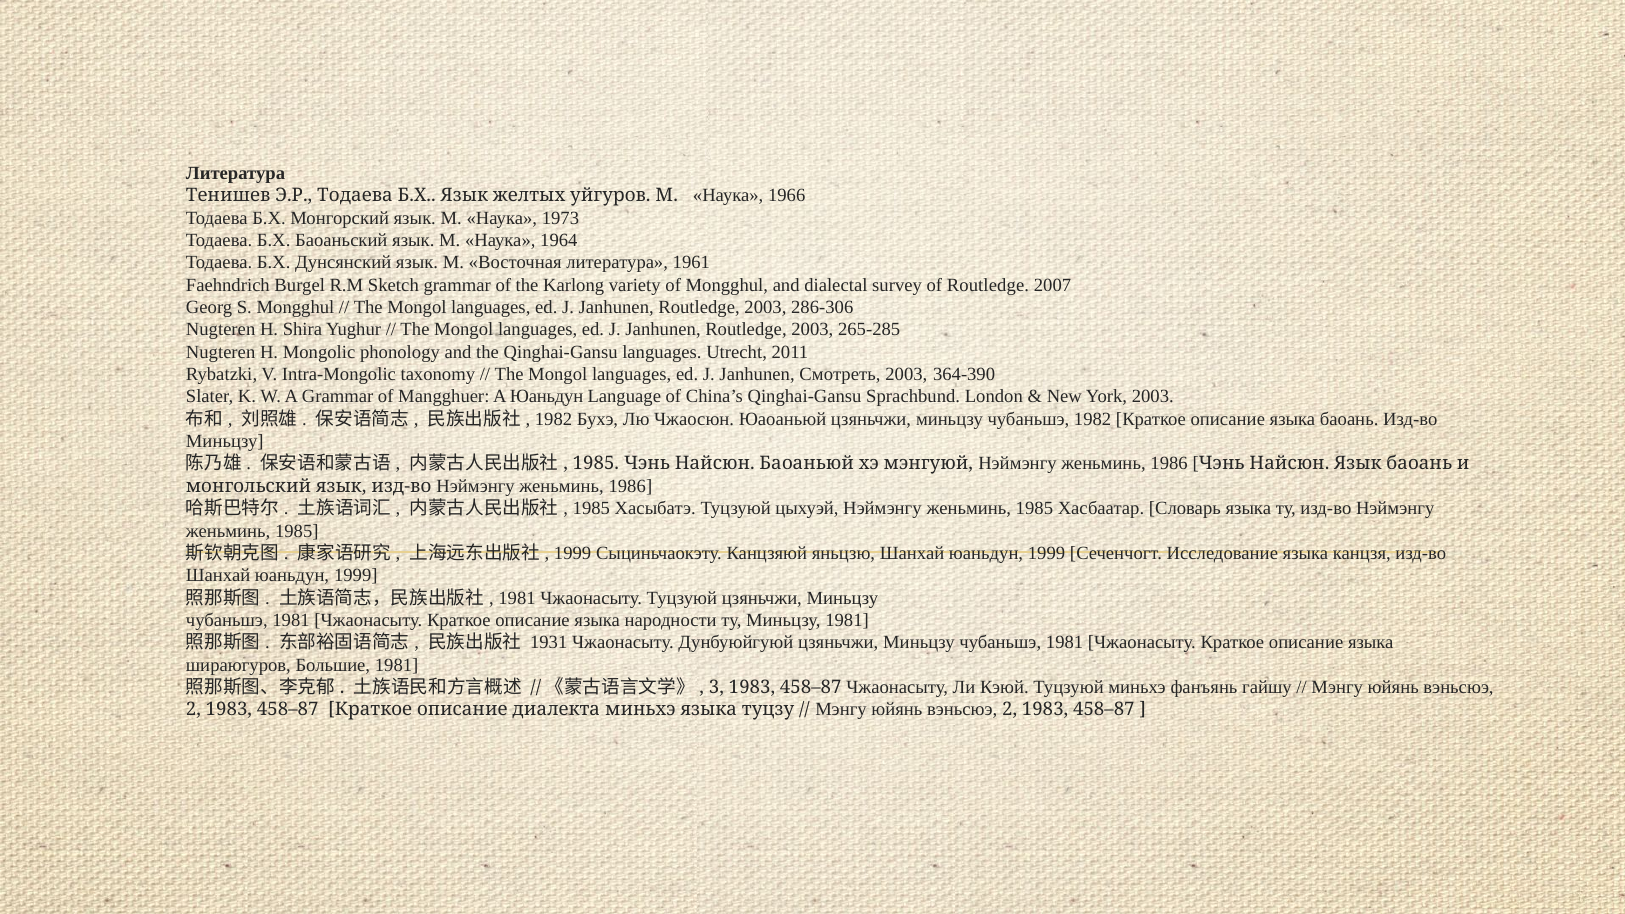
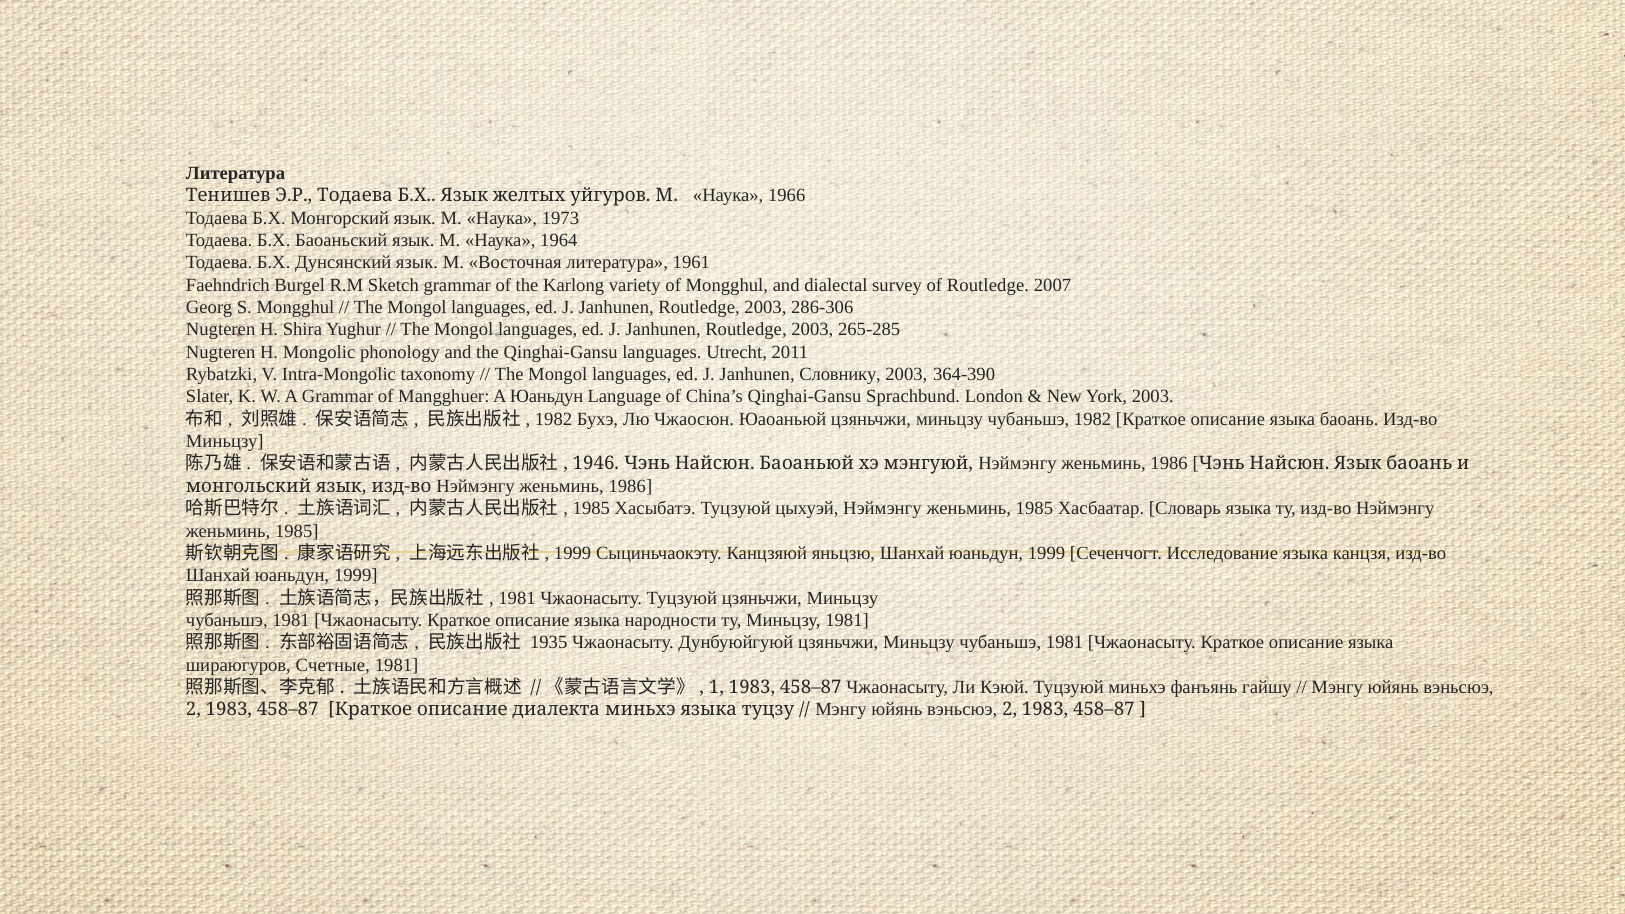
Смотреть: Смотреть -> Словнику (840, 374)
1985: 1985 -> 1946 (596, 464)
1931: 1931 -> 1935 (549, 643)
Большие: Большие -> Счетные (333, 665)
3: 3 -> 1 (716, 687)
